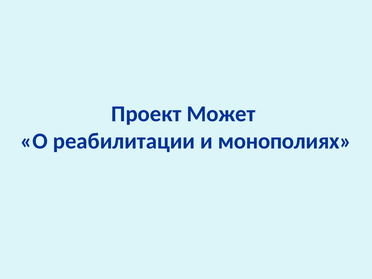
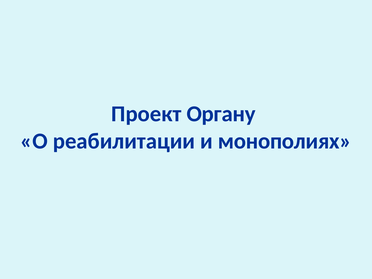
Может: Может -> Органу (221, 114)
